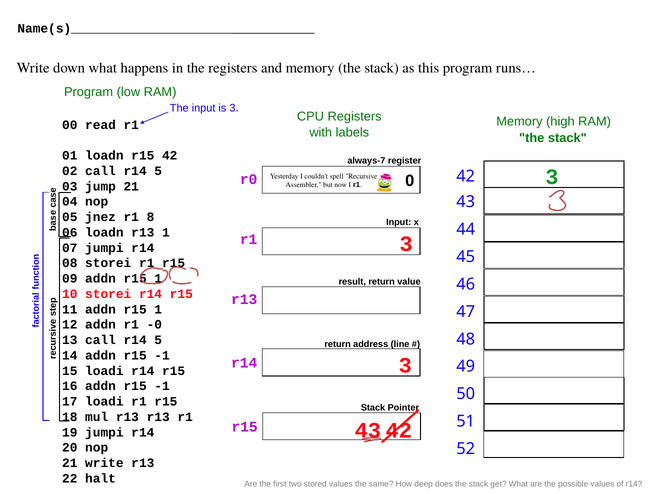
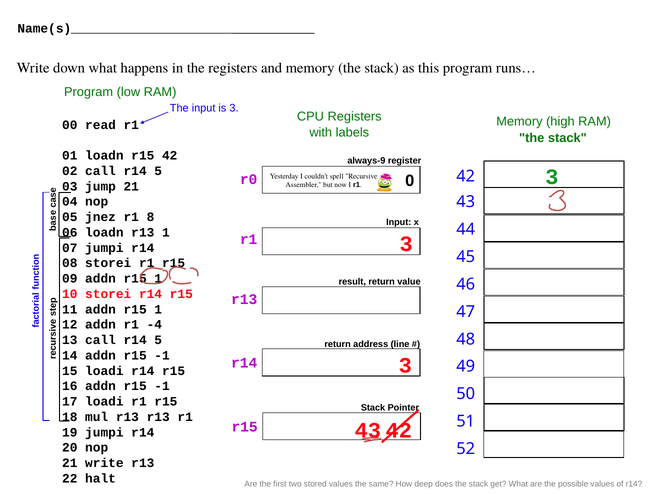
always-7: always-7 -> always-9 (366, 161)
-0: -0 -> -4 (154, 324)
